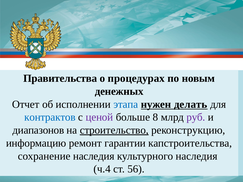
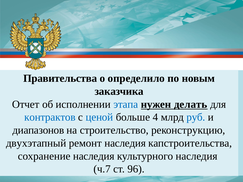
процедурах: процедурах -> определило (136, 79)
денежных: денежных -> заказчика (119, 91)
ценой colour: purple -> blue (99, 117)
8: 8 -> 4 (155, 117)
руб colour: purple -> blue (196, 117)
строительство underline: present -> none (114, 130)
информацию: информацию -> двухэтапный (36, 143)
ремонт гарантии: гарантии -> наследия (125, 143)
ч.4: ч.4 -> ч.7 (102, 169)
56: 56 -> 96 (136, 169)
